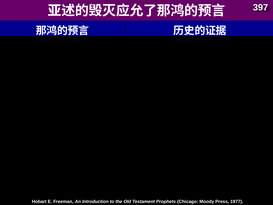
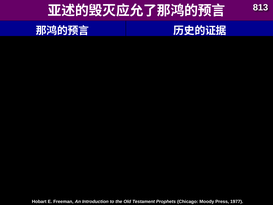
397: 397 -> 813 (260, 7)
